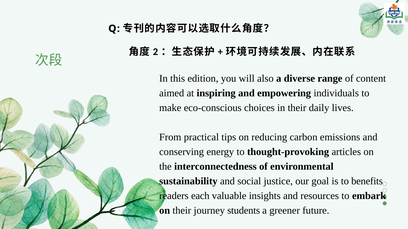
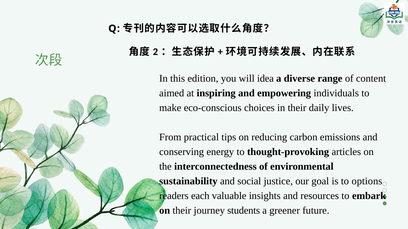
also: also -> idea (265, 79)
benefits: benefits -> options (367, 181)
